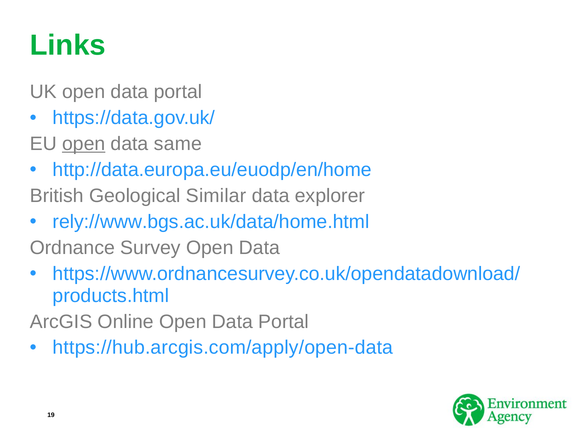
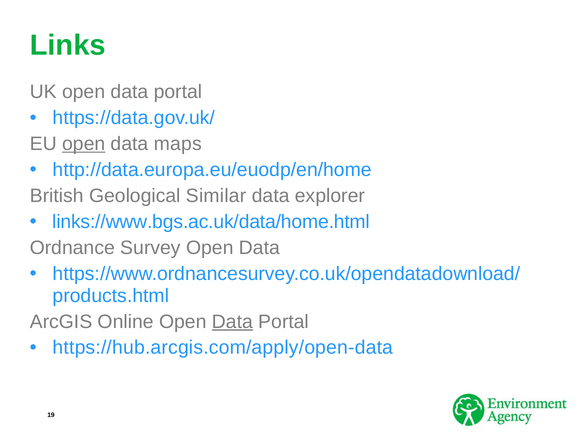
same: same -> maps (178, 144)
rely://www.bgs.ac.uk/data/home.html: rely://www.bgs.ac.uk/data/home.html -> links://www.bgs.ac.uk/data/home.html (211, 222)
Data underline: none -> present (232, 322)
